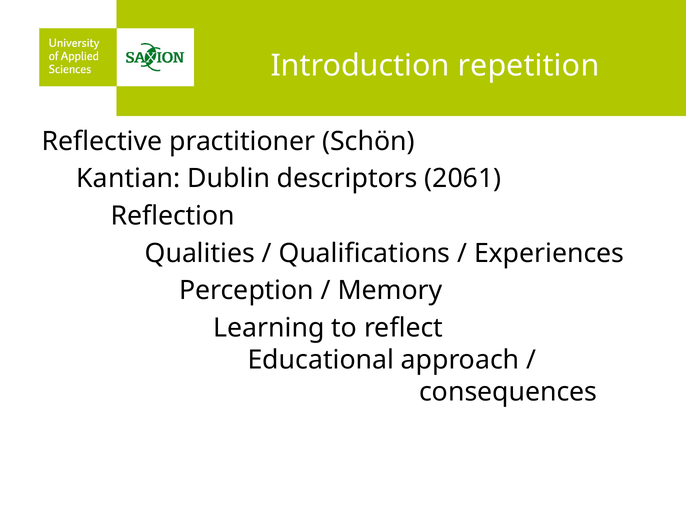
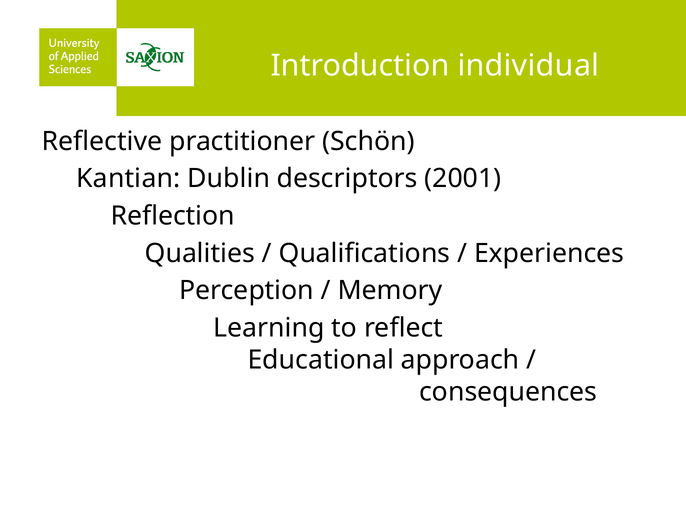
repetition: repetition -> individual (528, 66)
2061: 2061 -> 2001 (463, 179)
